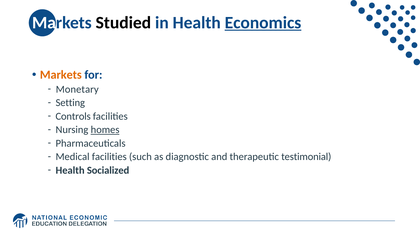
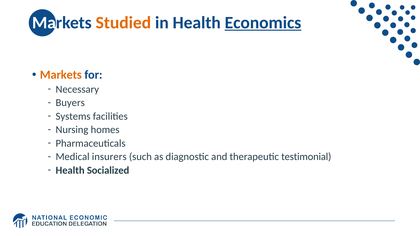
Studied colour: black -> orange (123, 23)
Monetary: Monetary -> Necessary (77, 89)
Setting: Setting -> Buyers (70, 103)
Controls: Controls -> Systems (73, 116)
homes underline: present -> none (105, 130)
Medical facilities: facilities -> insurers (109, 157)
